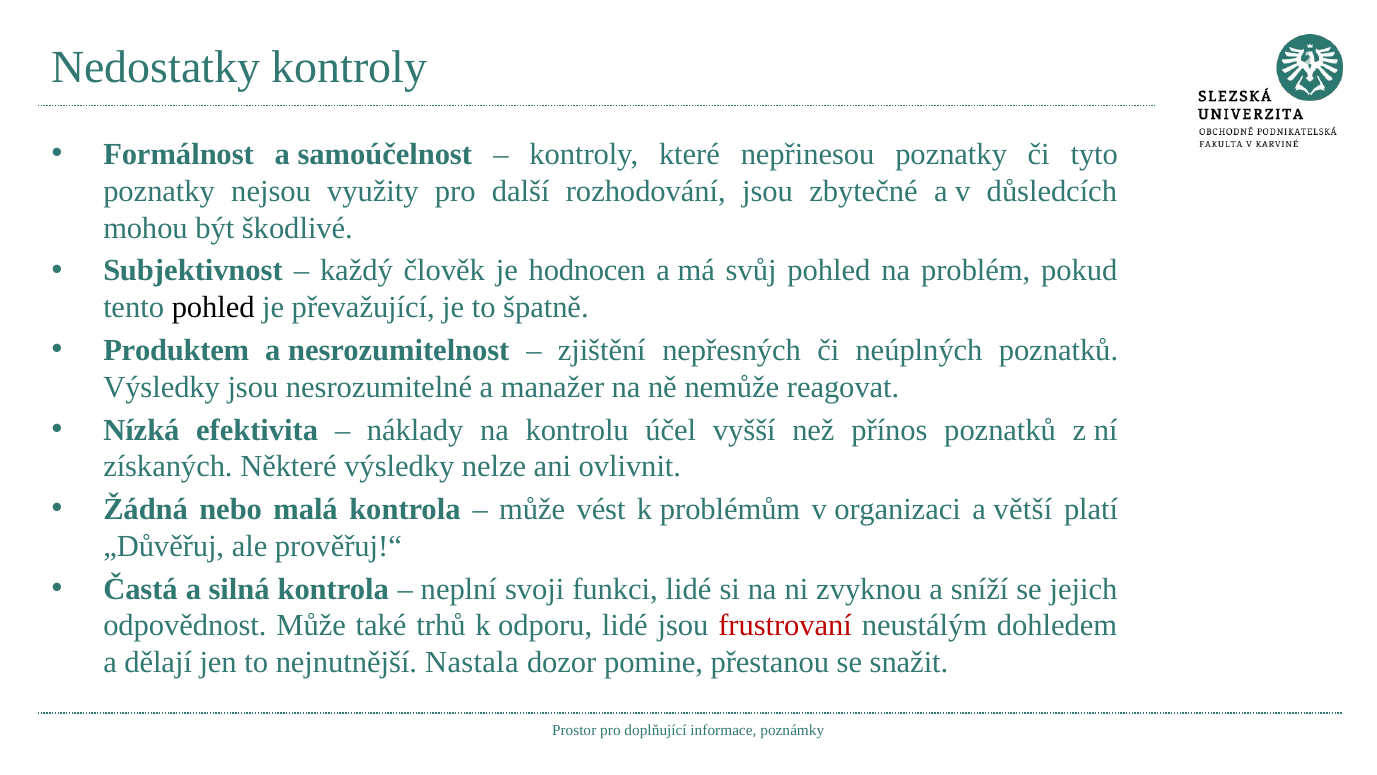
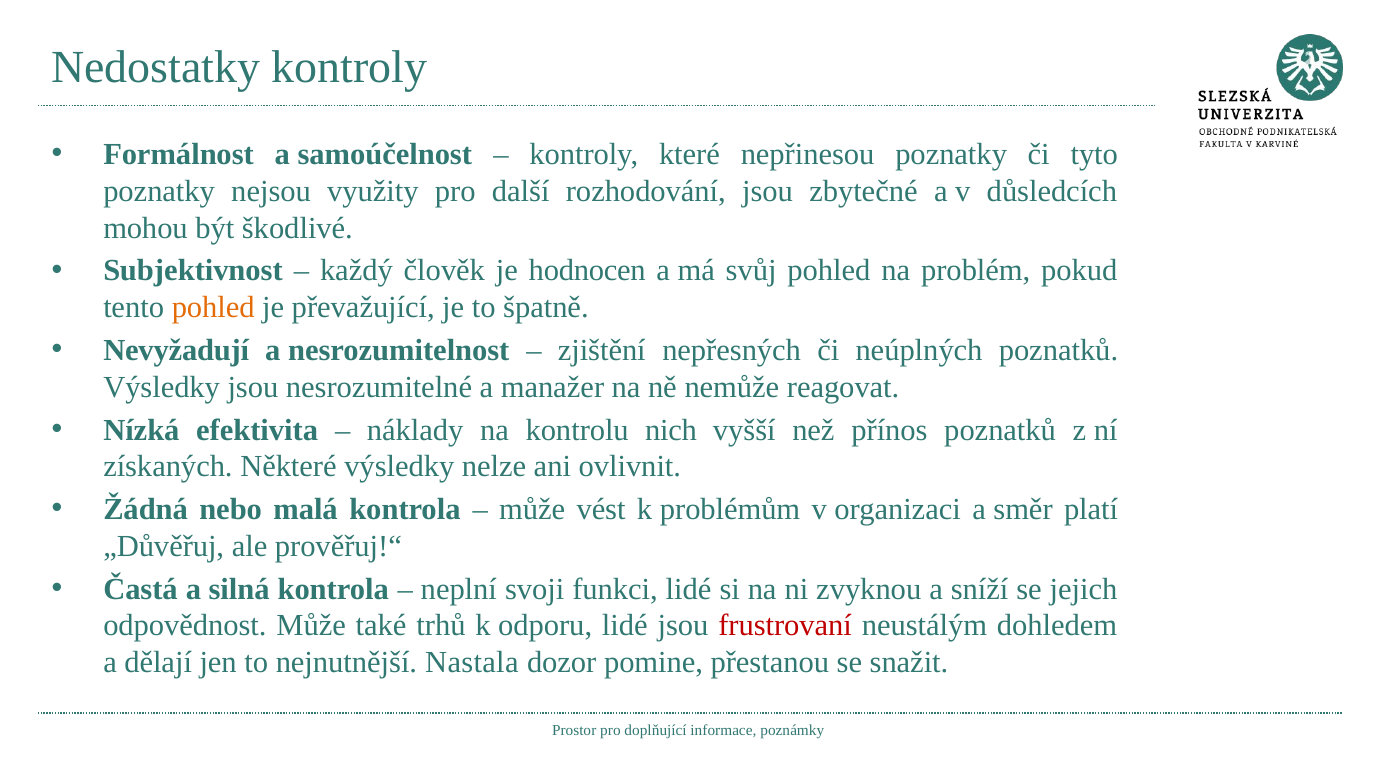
pohled colour: black -> orange (213, 307)
Produktem: Produktem -> Nevyžadují (176, 350)
účel: účel -> nich (671, 430)
větší: větší -> směr (1023, 509)
